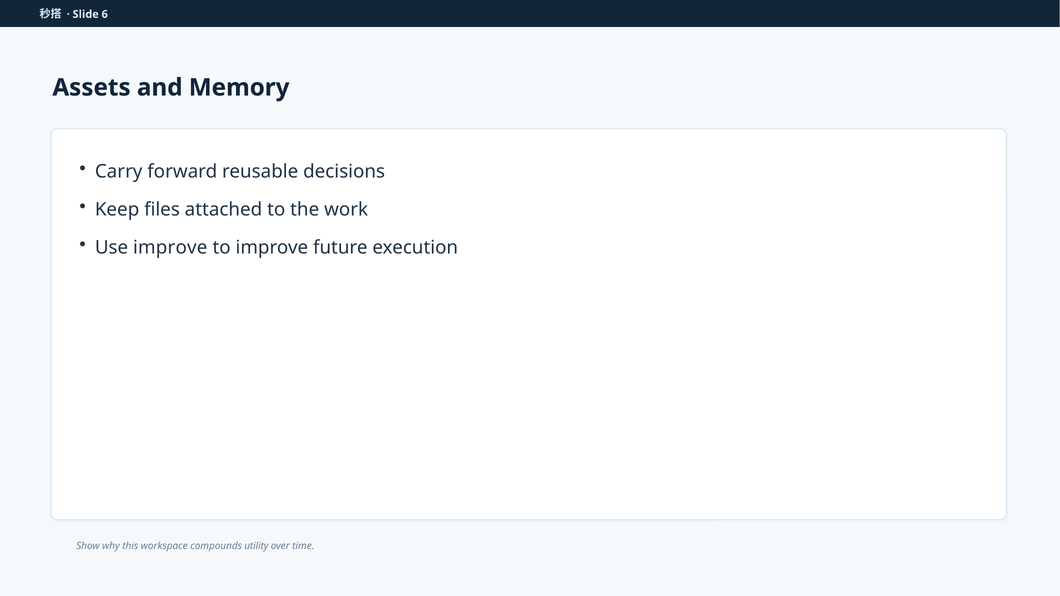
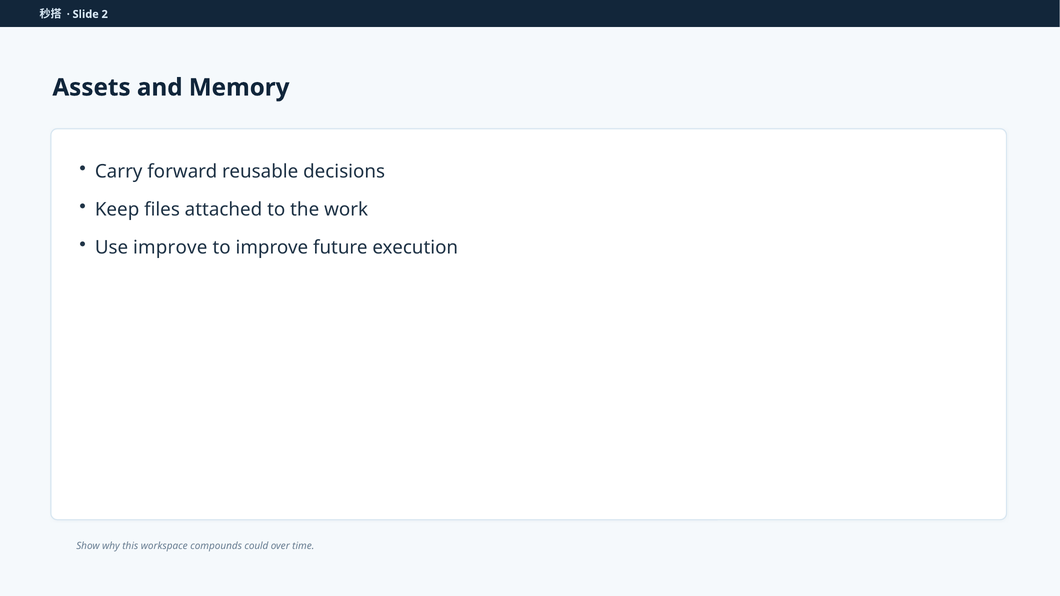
6: 6 -> 2 (105, 14)
utility: utility -> could (256, 546)
